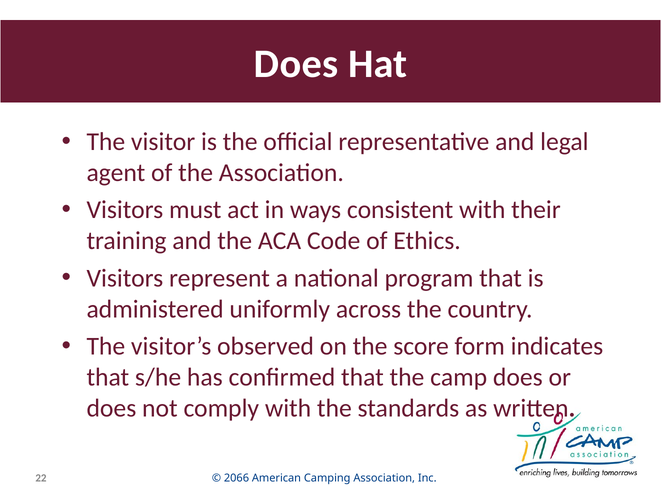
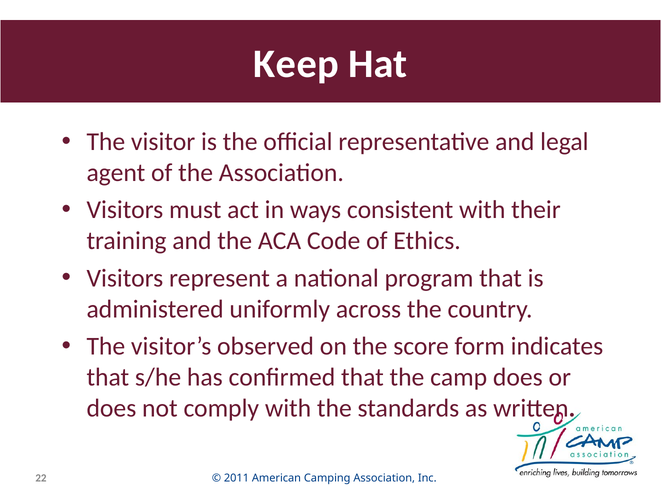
Does: Does -> Keep (296, 64)
2066: 2066 -> 2011 (236, 478)
